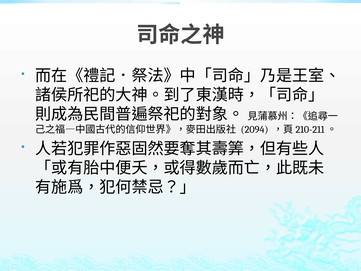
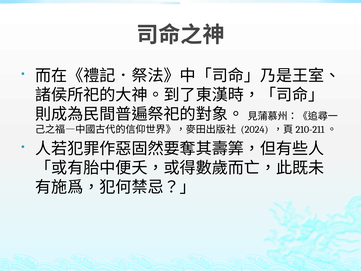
2094: 2094 -> 2024 (255, 129)
